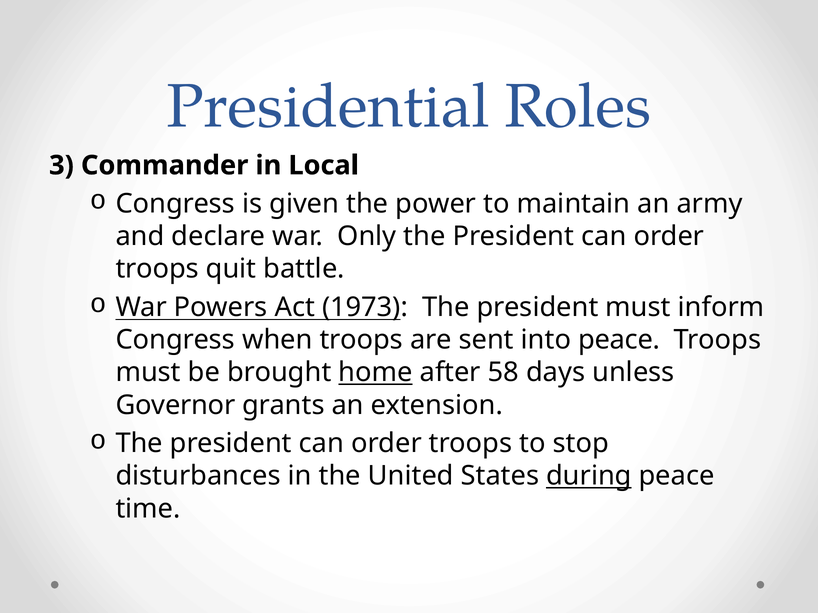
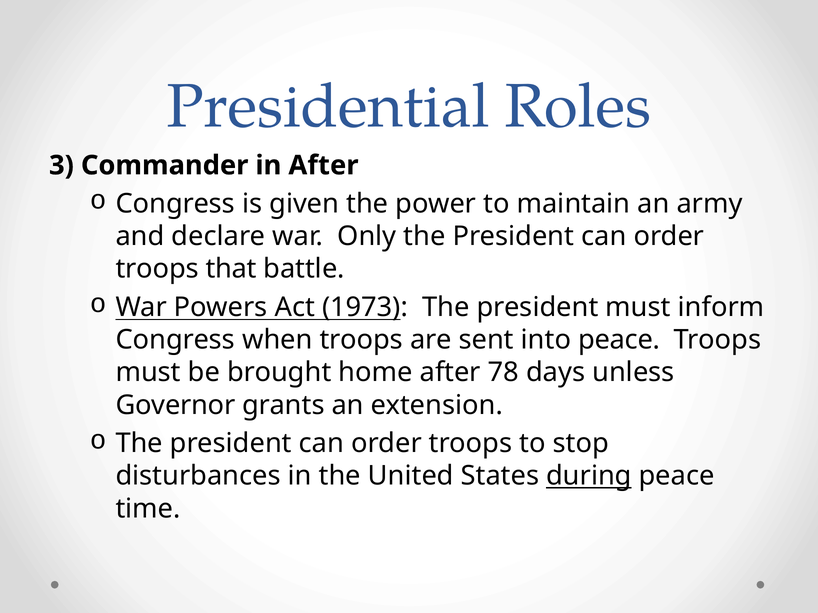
in Local: Local -> After (323, 166)
quit: quit -> that (231, 269)
home underline: present -> none (376, 373)
58: 58 -> 78 (503, 373)
